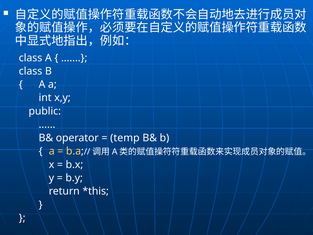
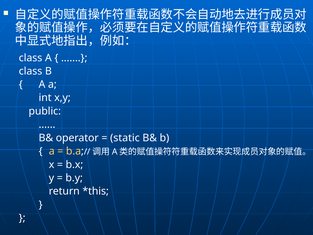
temp: temp -> static (125, 138)
